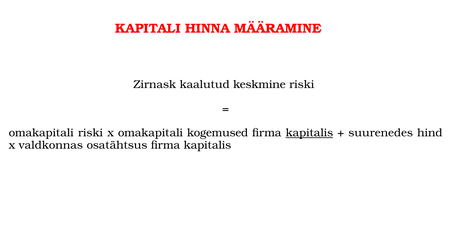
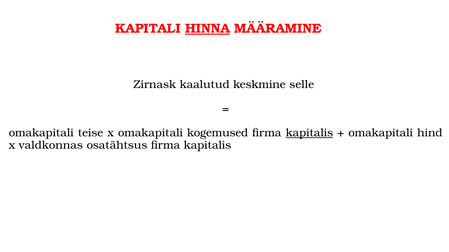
HINNA underline: none -> present (207, 29)
keskmine riski: riski -> selle (302, 85)
omakapitali riski: riski -> teise (91, 133)
suurenedes: suurenedes -> omakapitali (381, 133)
